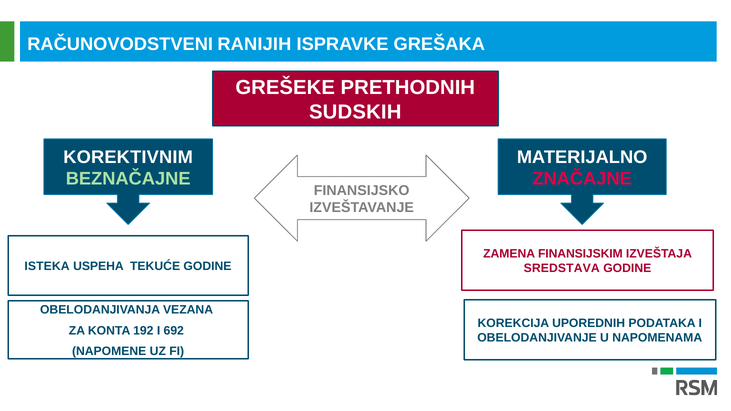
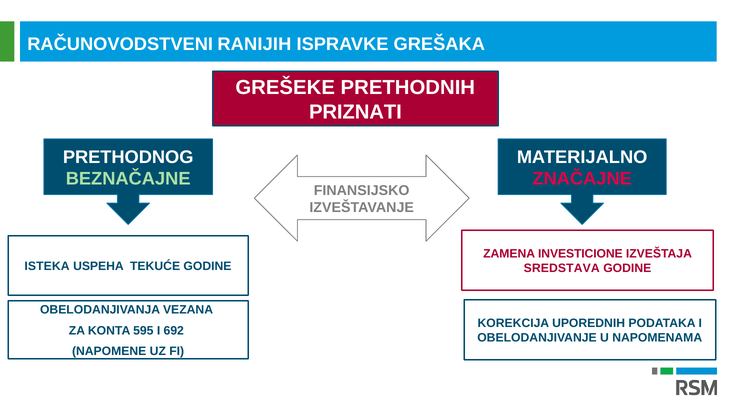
SUDSKIH: SUDSKIH -> PRIZNATI (355, 112)
KOREKTIVNIM: KOREKTIVNIM -> PRETHODNOG (128, 157)
FINANSIJSKIM: FINANSIJSKIM -> INVESTICIONE (580, 254)
192: 192 -> 595 (143, 331)
